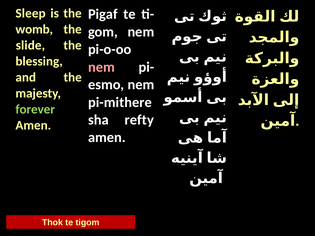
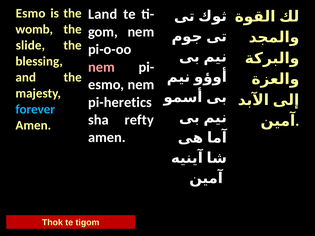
Sleep: Sleep -> Esmo (31, 13)
Pigaf: Pigaf -> Land (103, 14)
pi-mithere: pi-mithere -> pi-heretics (120, 102)
forever colour: light green -> light blue (35, 110)
